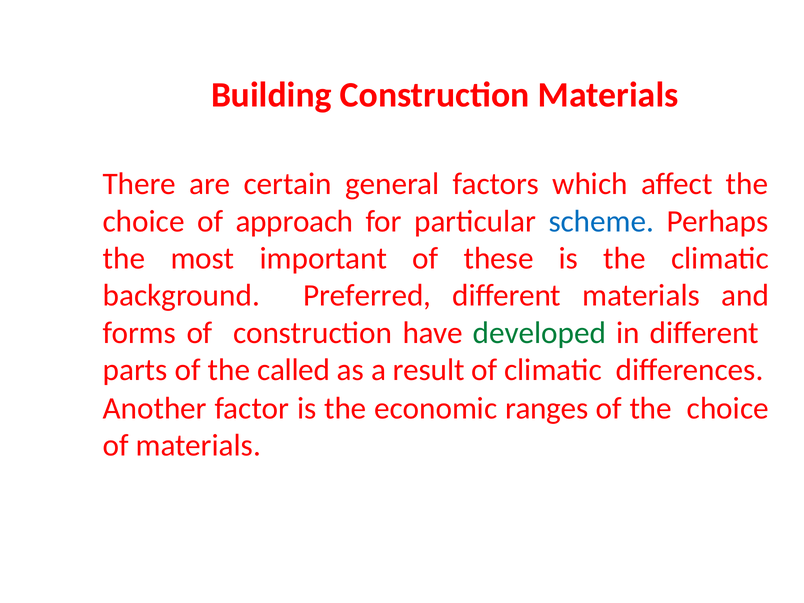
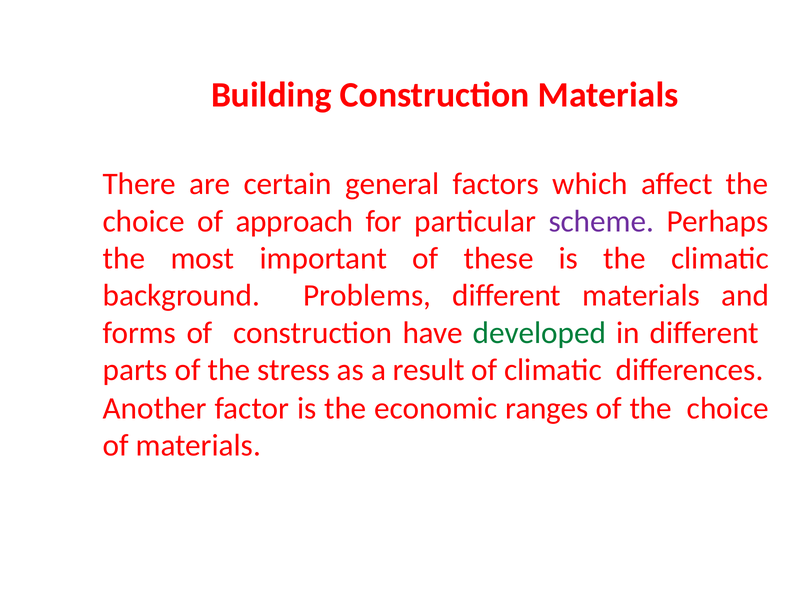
scheme colour: blue -> purple (601, 221)
Preferred: Preferred -> Problems (367, 296)
called: called -> stress (294, 370)
